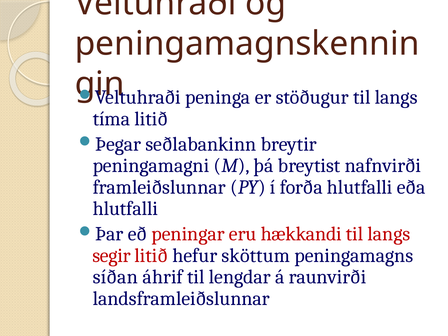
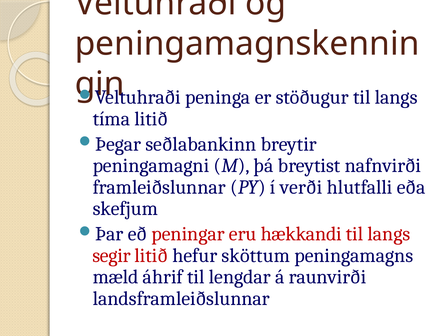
forða: forða -> verði (301, 187)
hlutfalli: hlutfalli -> skefjum (125, 209)
síðan: síðan -> mæld (116, 277)
